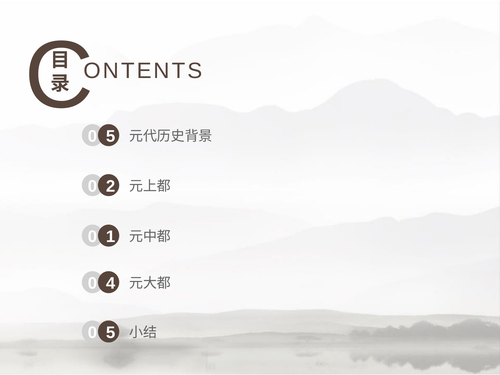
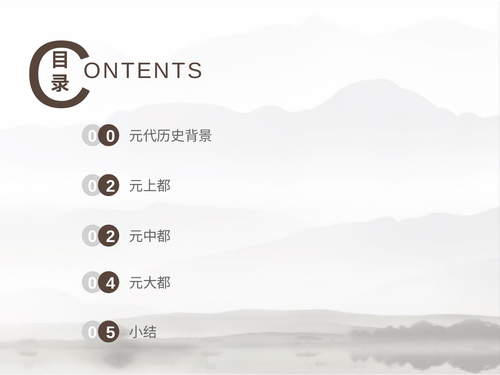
5: 5 -> 0 (111, 136)
1: 1 -> 2 (111, 237)
